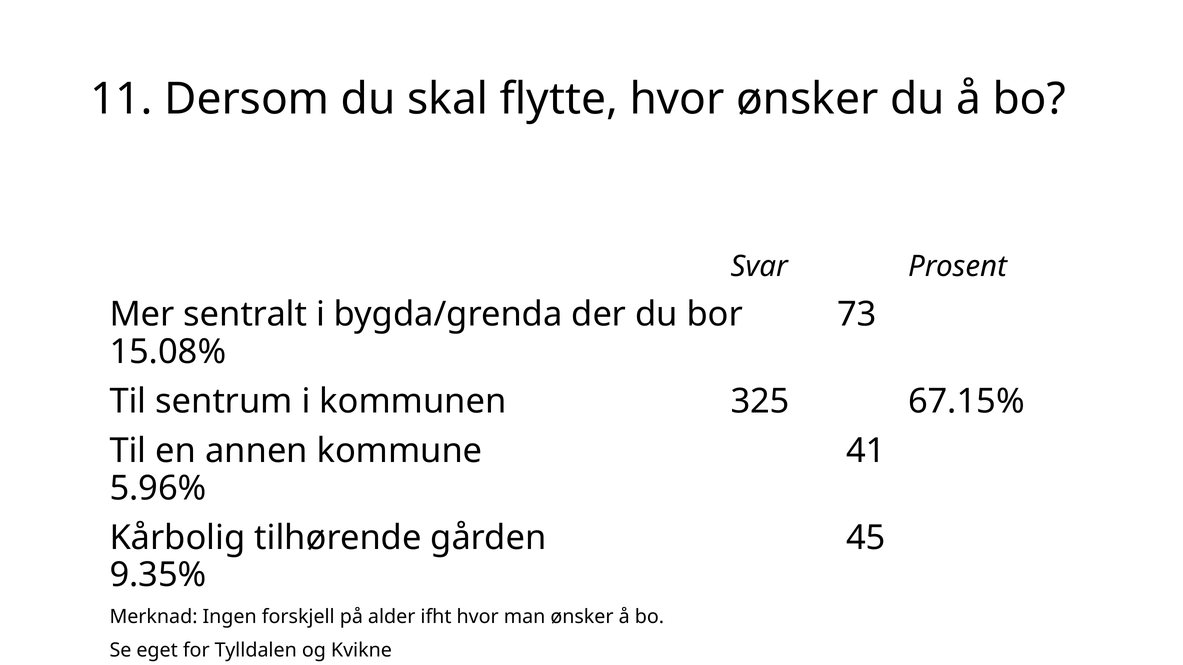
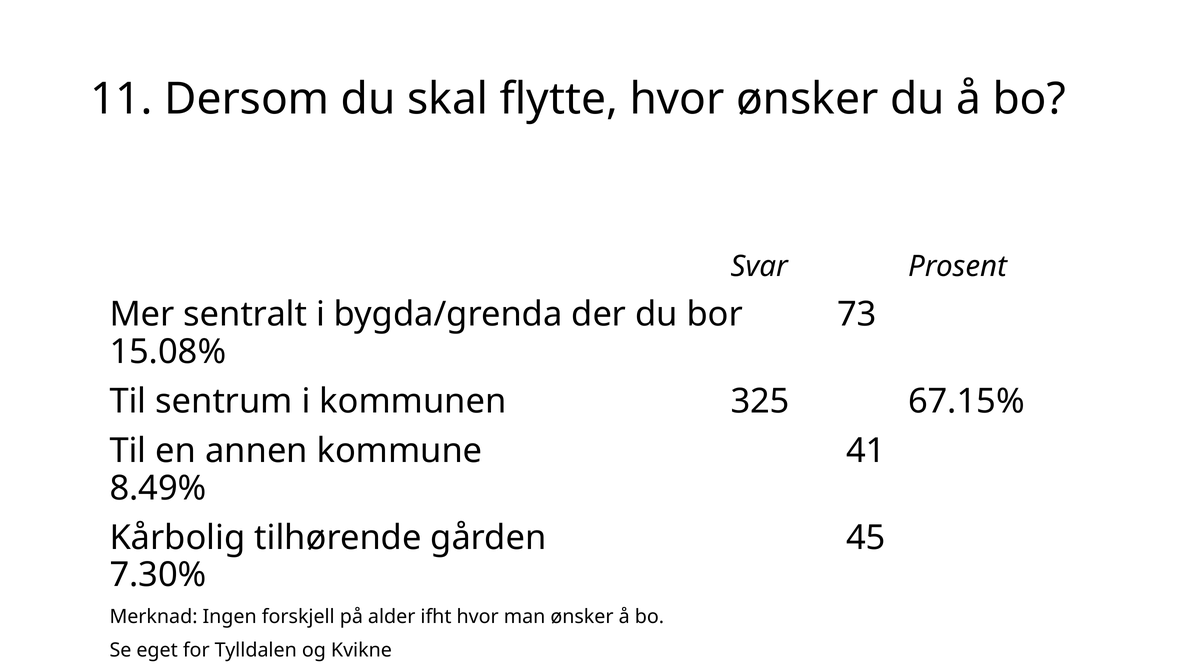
5.96%: 5.96% -> 8.49% (158, 489)
9.35%: 9.35% -> 7.30% (158, 575)
